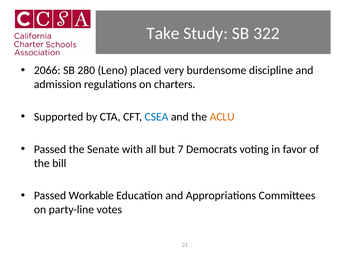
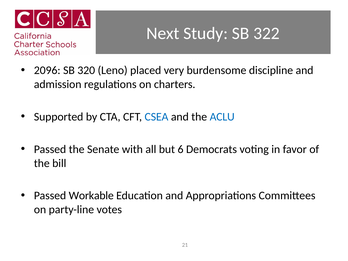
Take: Take -> Next (163, 33)
2066: 2066 -> 2096 (47, 70)
280: 280 -> 320 (86, 70)
ACLU colour: orange -> blue (222, 117)
7: 7 -> 6 (181, 149)
